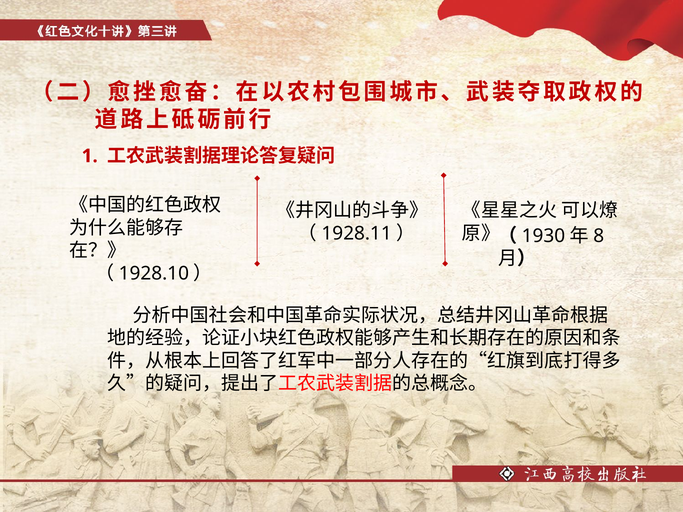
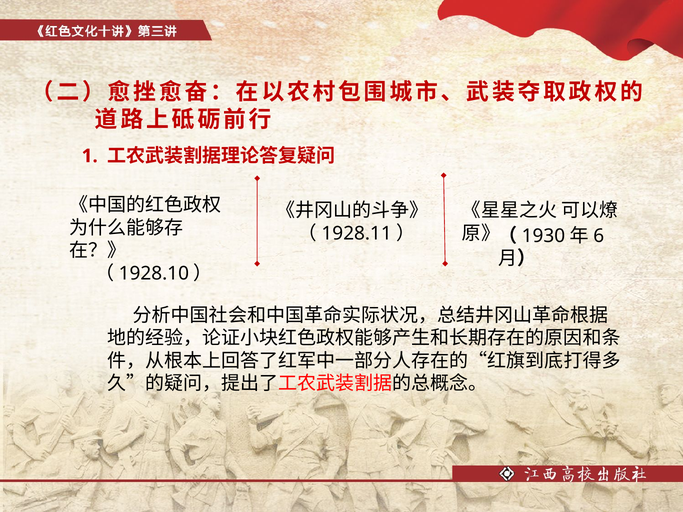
8: 8 -> 6 (599, 236)
